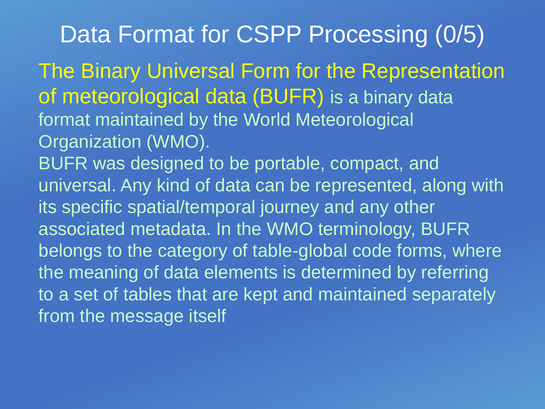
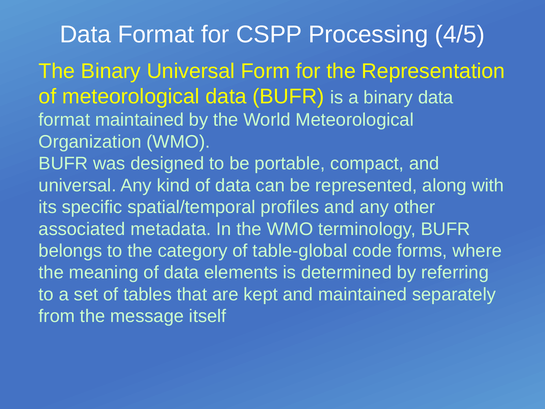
0/5: 0/5 -> 4/5 (460, 34)
journey: journey -> profiles (290, 207)
